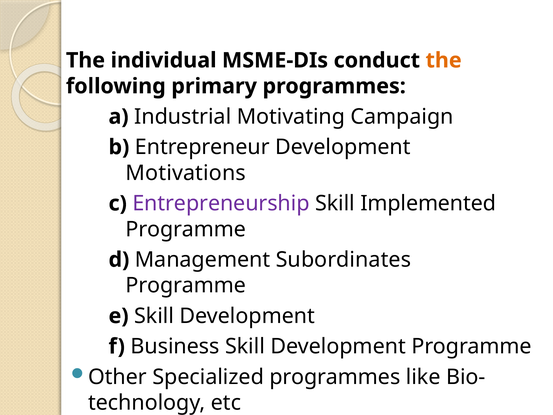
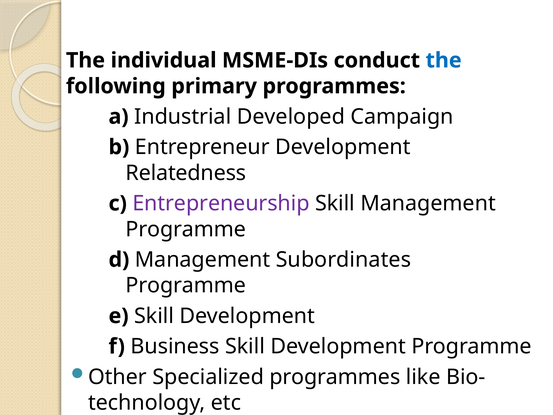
the colour: orange -> blue (444, 60)
Motivating: Motivating -> Developed (291, 117)
Motivations: Motivations -> Relatedness (186, 173)
Skill Implemented: Implemented -> Management (428, 203)
